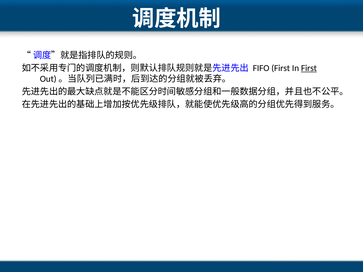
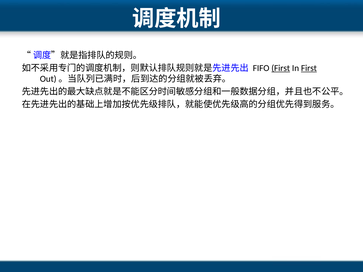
First underline: none -> present (281, 68)
